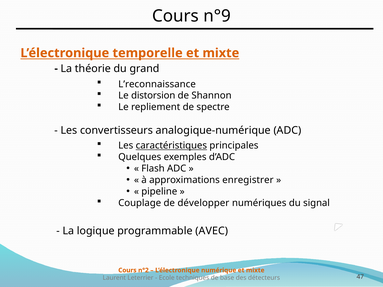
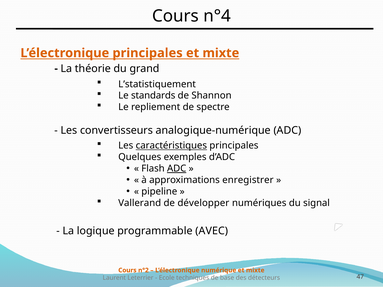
n°9: n°9 -> n°4 (217, 16)
L’électronique temporelle: temporelle -> principales (148, 53)
L’reconnaissance: L’reconnaissance -> L’statistiquement (157, 84)
distorsion: distorsion -> standards (153, 96)
ADC underline: none -> present (177, 169)
Couplage: Couplage -> Vallerand (140, 203)
